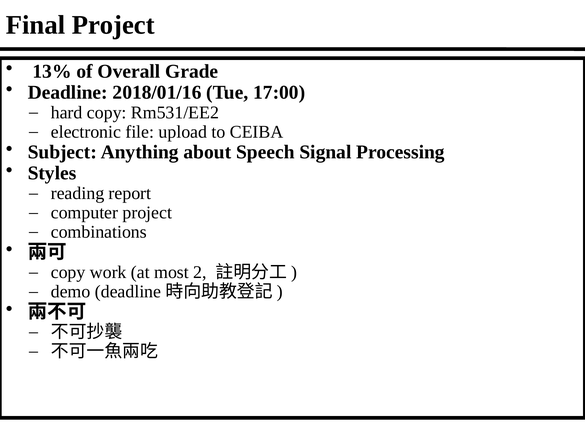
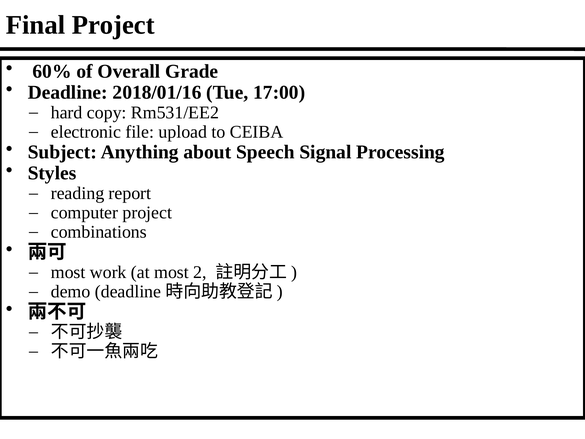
13%: 13% -> 60% (52, 71)
copy: copy -> most (68, 272)
